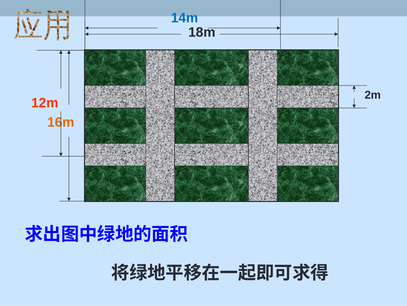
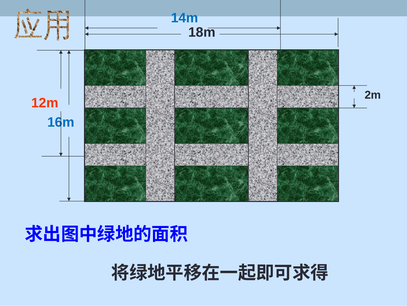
16m colour: orange -> blue (61, 122)
